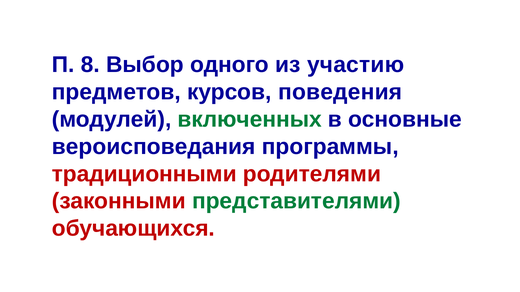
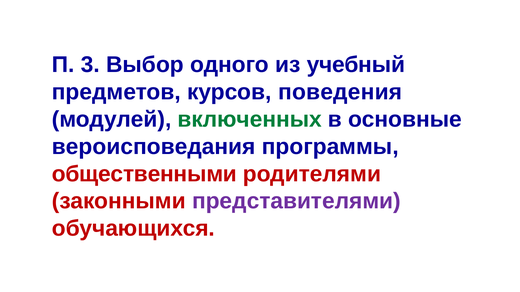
8: 8 -> 3 (90, 65)
участию: участию -> учебный (356, 65)
традиционными: традиционными -> общественными (144, 174)
представителями colour: green -> purple (296, 201)
